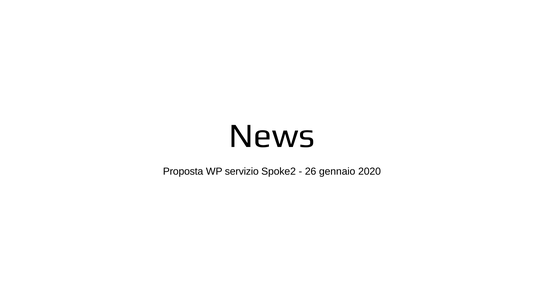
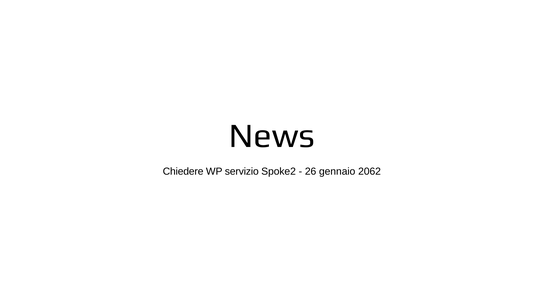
Proposta: Proposta -> Chiedere (183, 171)
2020: 2020 -> 2062 (370, 171)
